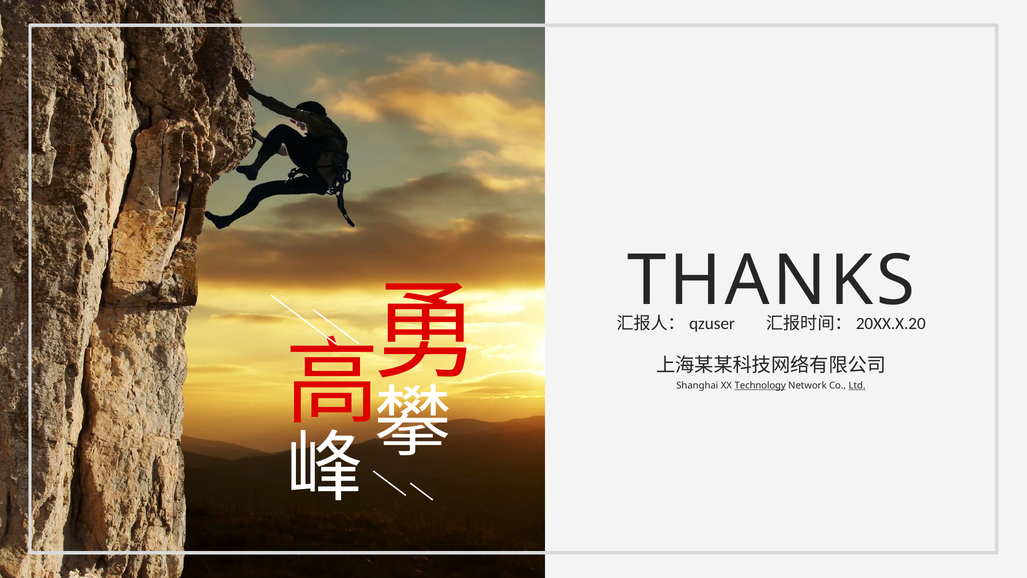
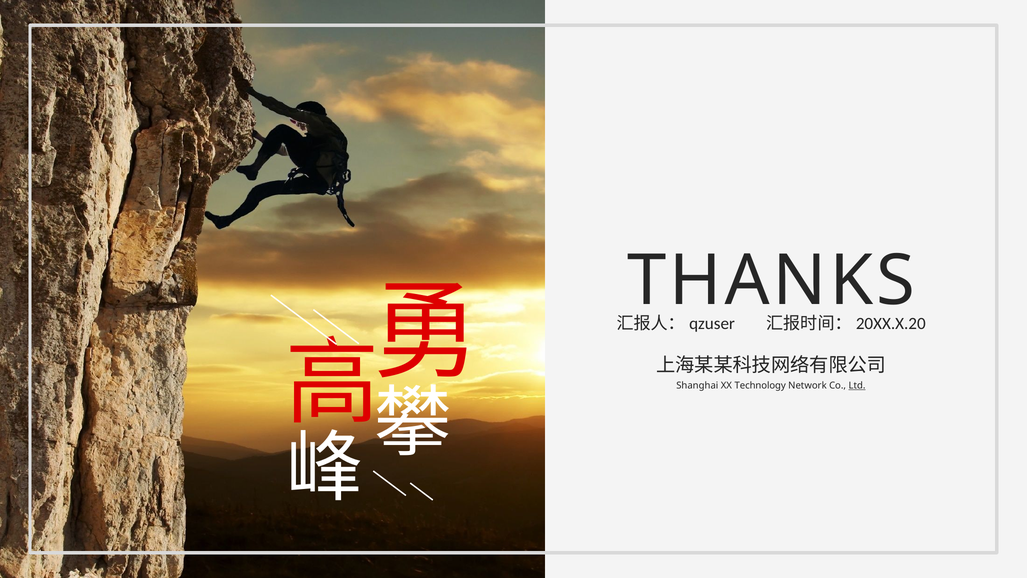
Technology underline: present -> none (760, 385)
